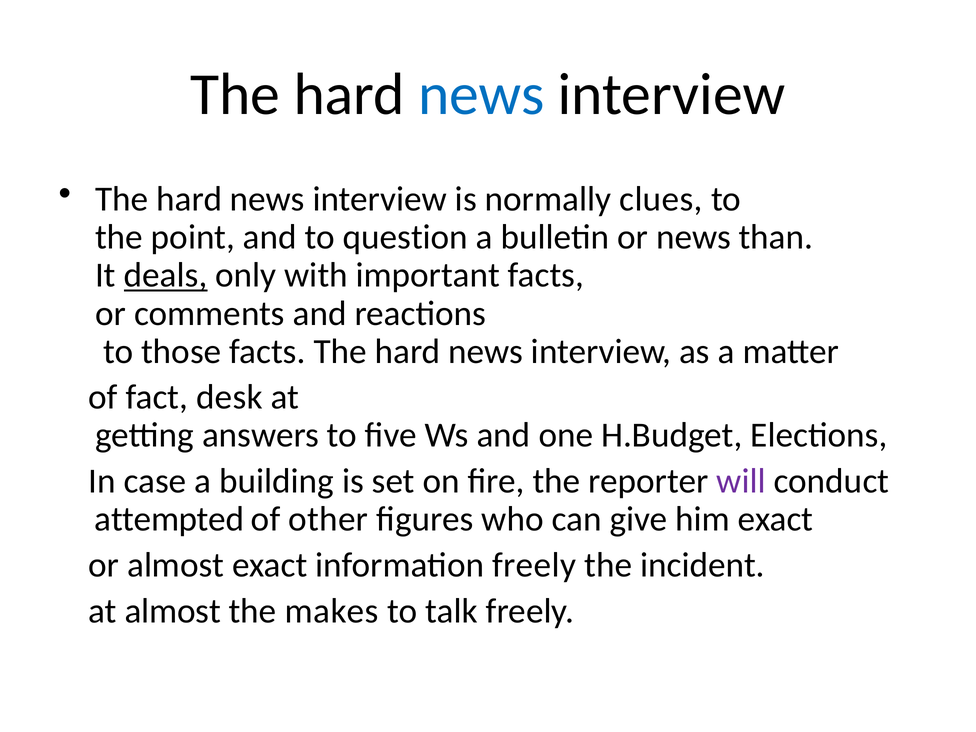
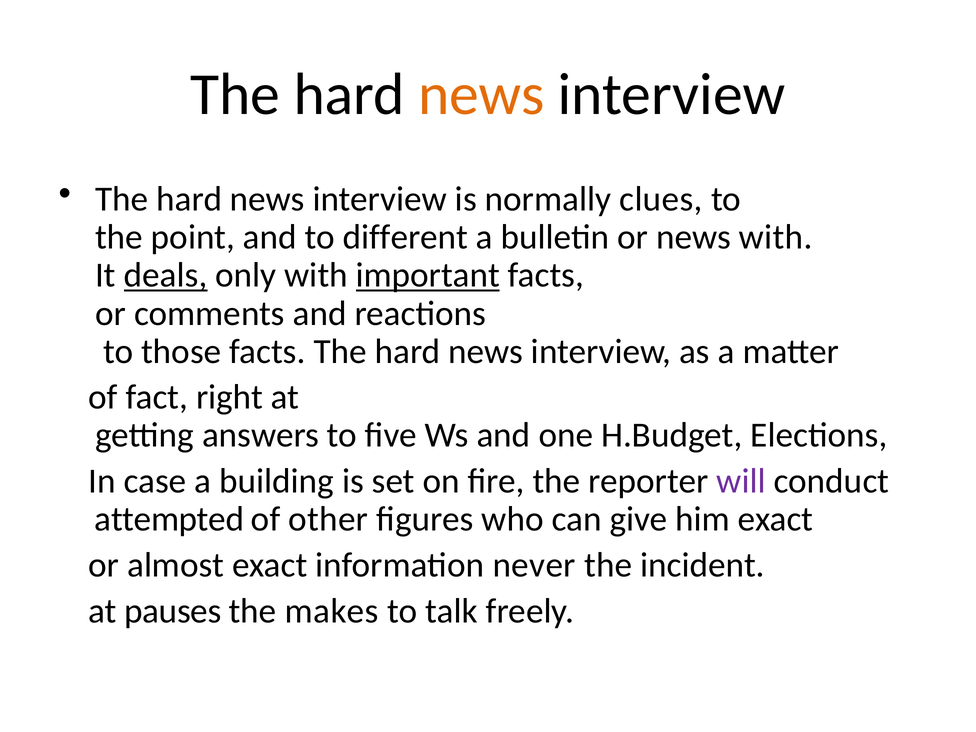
news colour: blue -> orange (481, 94)
question: question -> different (405, 237)
news than: than -> with (776, 237)
important underline: none -> present (428, 275)
desk: desk -> right (230, 397)
information freely: freely -> never (534, 565)
at almost: almost -> pauses (173, 611)
